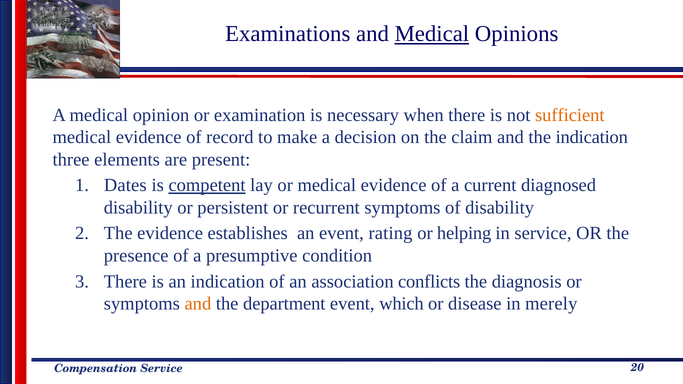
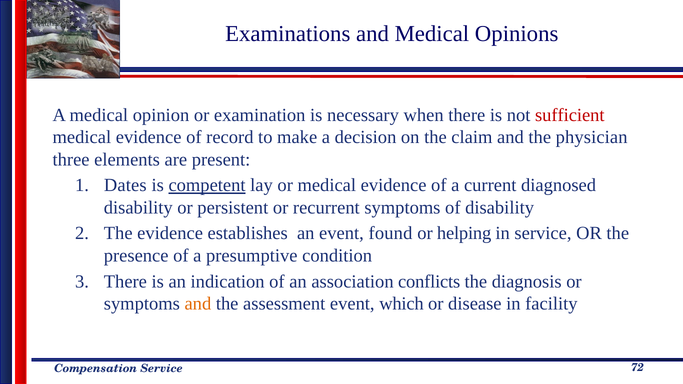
Medical underline: present -> none (432, 34)
sufficient colour: orange -> red (570, 115)
the indication: indication -> physician (592, 137)
rating: rating -> found (390, 234)
department: department -> assessment (284, 304)
merely: merely -> facility (551, 304)
20: 20 -> 72 (637, 368)
